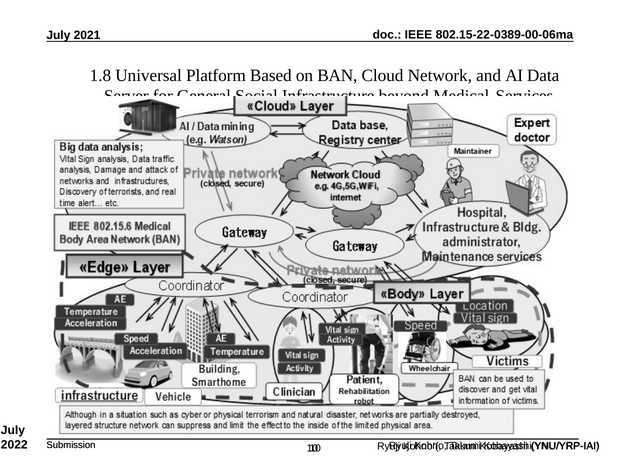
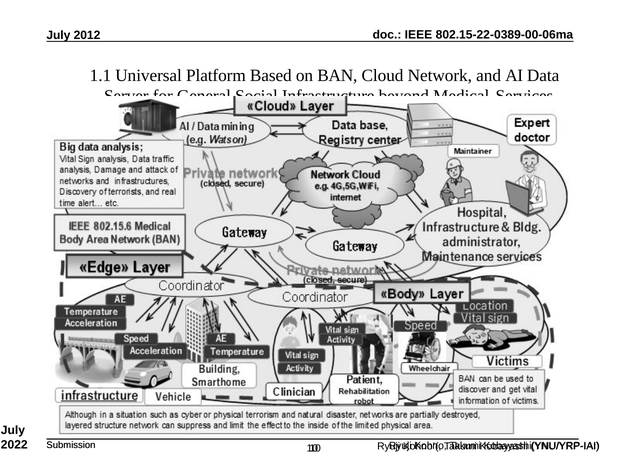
2021: 2021 -> 2012 (87, 35)
1.8: 1.8 -> 1.1 (100, 76)
